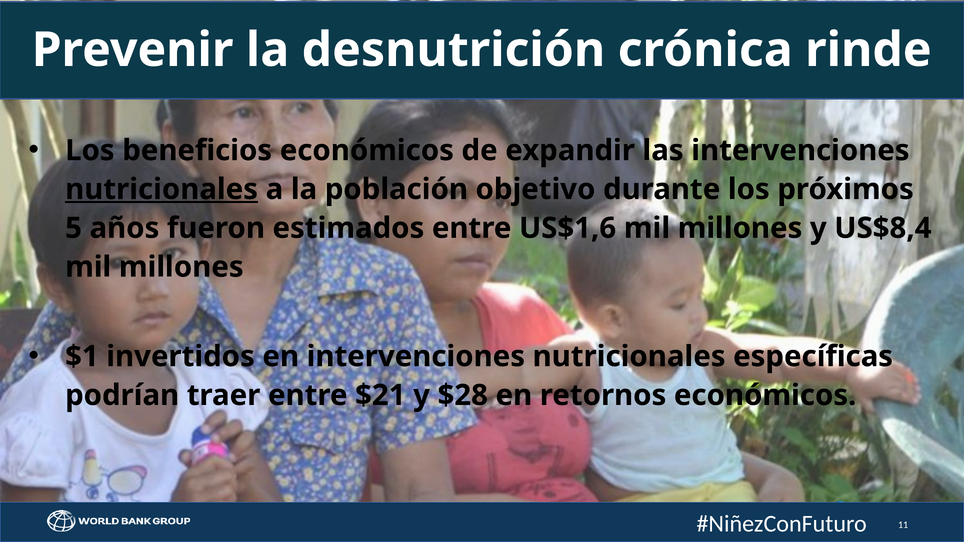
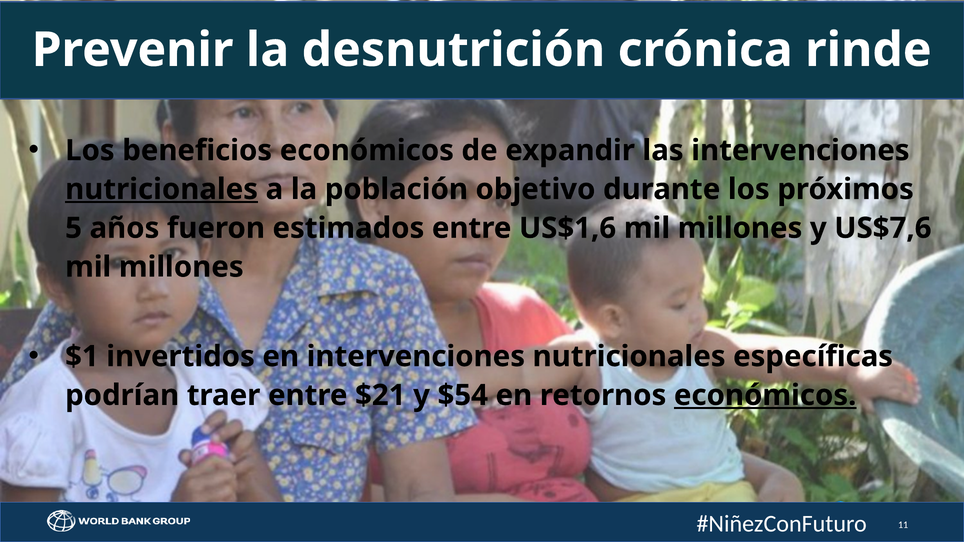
US$8,4: US$8,4 -> US$7,6 (883, 228)
$28: $28 -> $54 (463, 395)
económicos underline: none -> present (765, 395)
